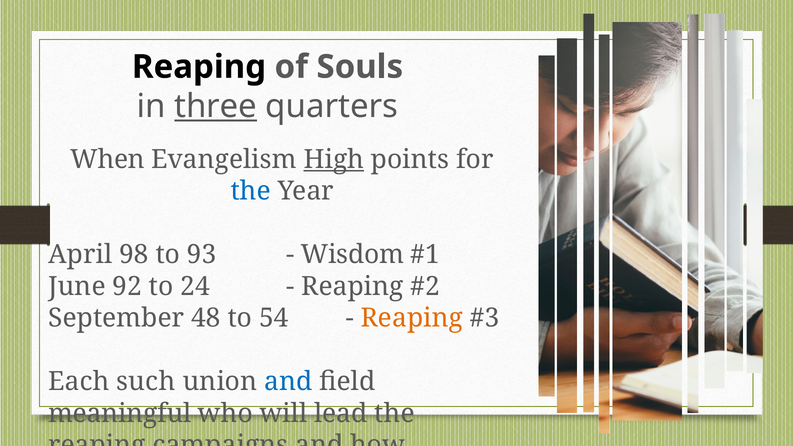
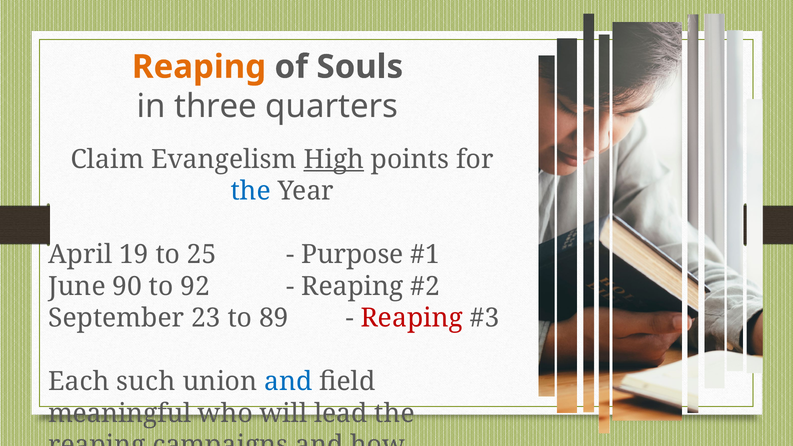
Reaping colour: black -> orange (199, 67)
three underline: present -> none (216, 107)
When: When -> Claim (107, 160)
98: 98 -> 19 (134, 255)
93: 93 -> 25 (202, 255)
Wisdom: Wisdom -> Purpose (352, 255)
92: 92 -> 90 (127, 286)
24: 24 -> 92 (195, 286)
48: 48 -> 23 (206, 318)
54: 54 -> 89 (274, 318)
Reaping colour: orange -> red (412, 318)
